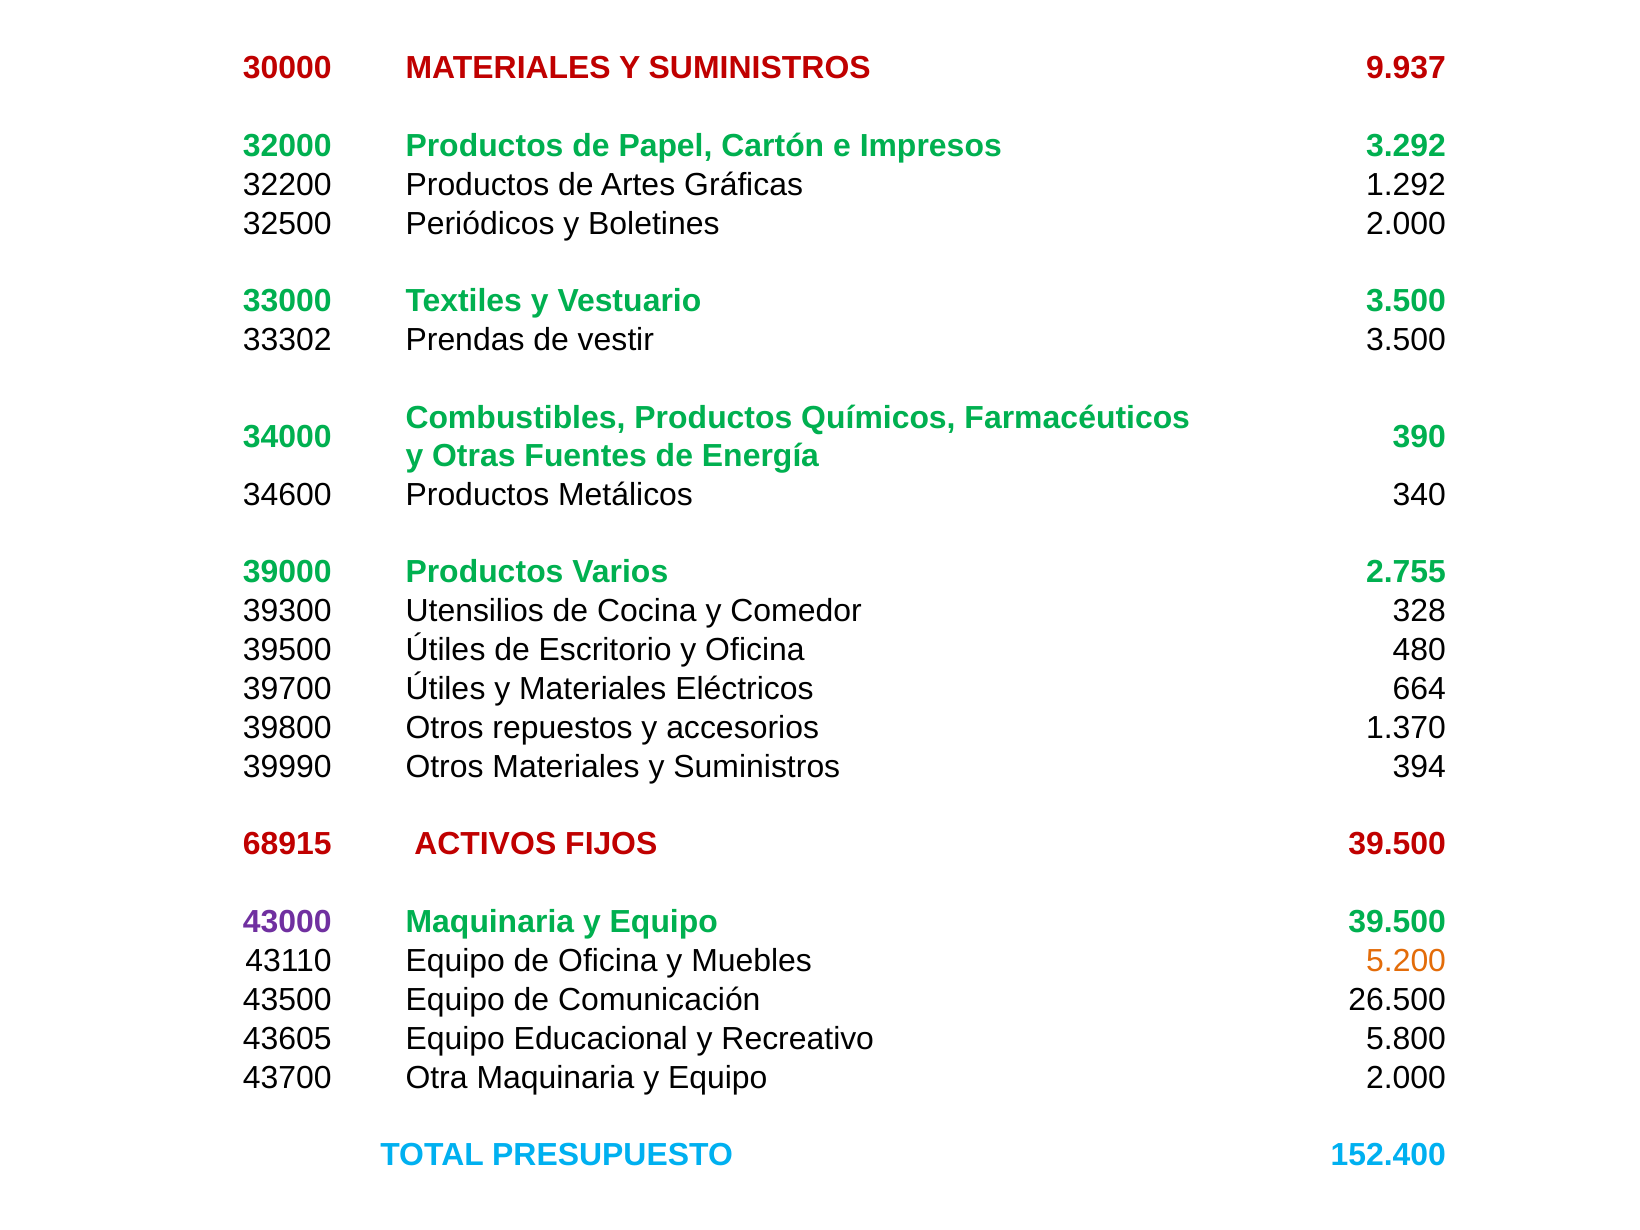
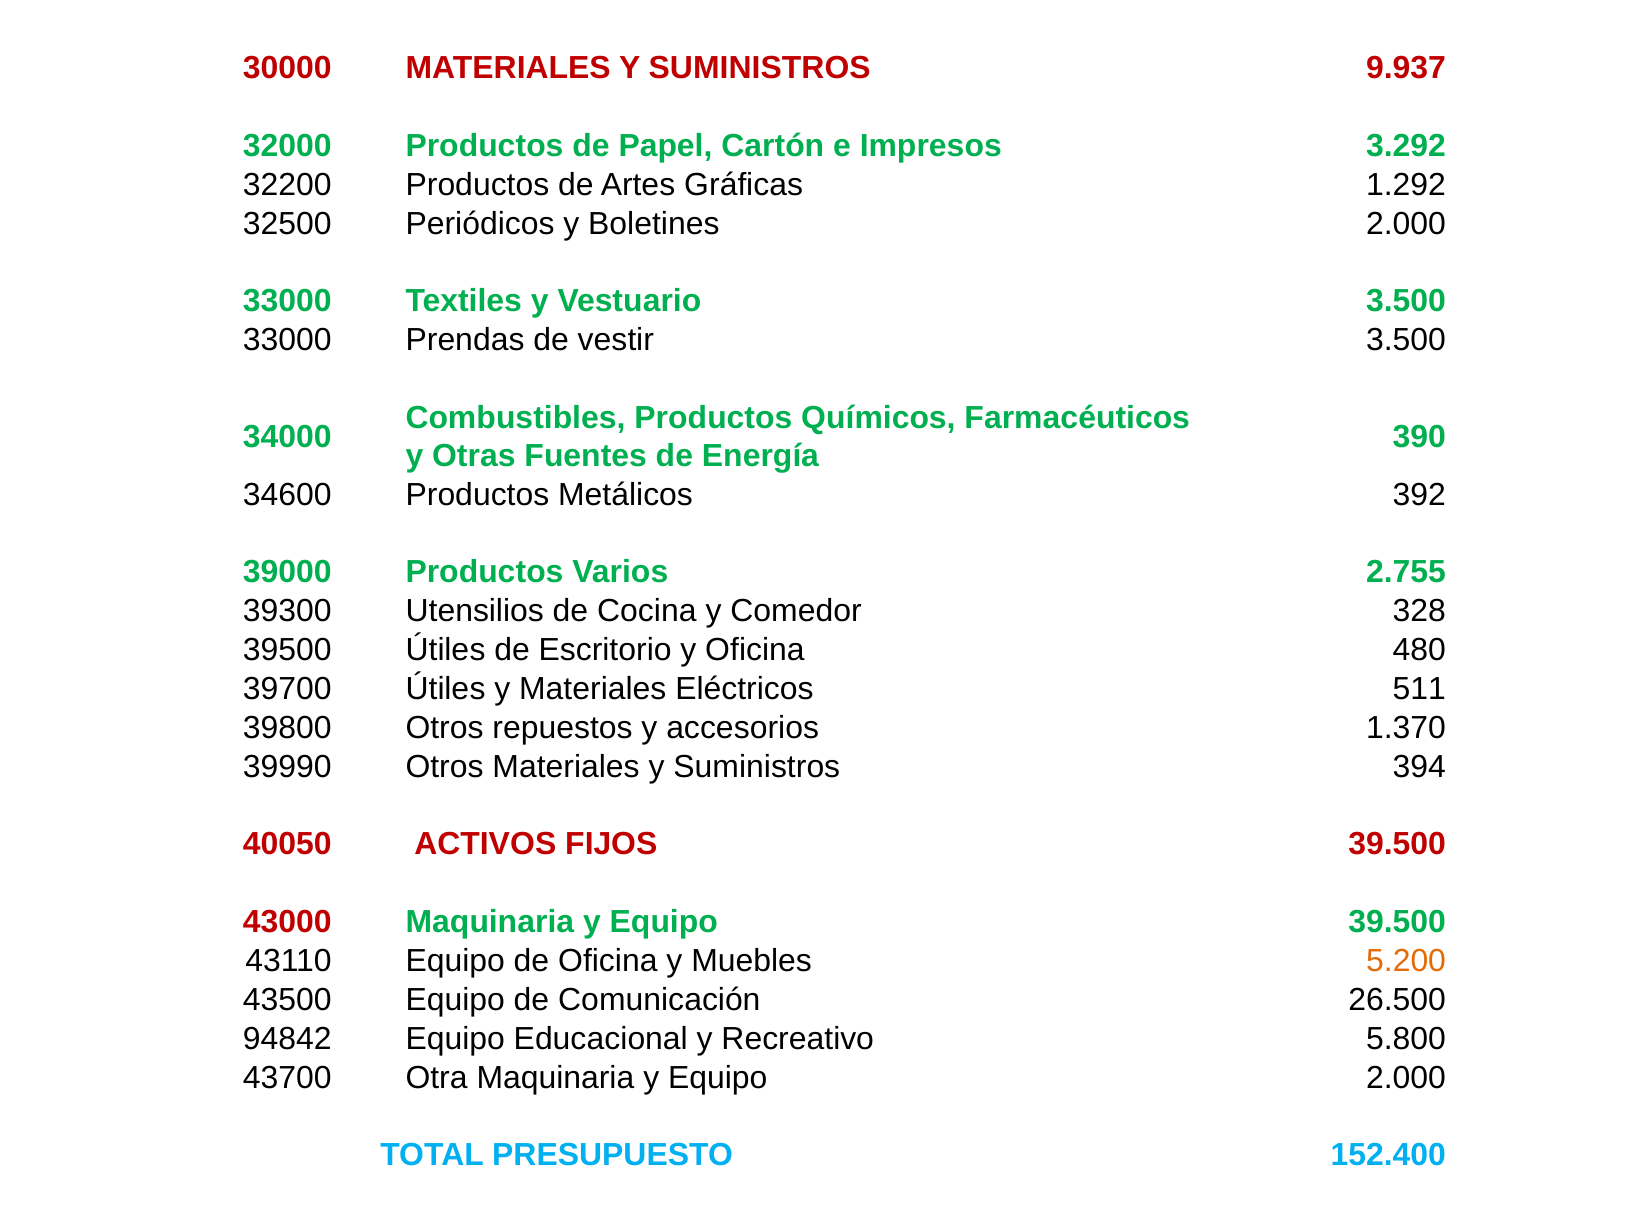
33302: 33302 -> 33000 (287, 340)
340: 340 -> 392 (1419, 495)
664: 664 -> 511 (1419, 689)
68915: 68915 -> 40050 (287, 844)
43000 colour: purple -> red (287, 922)
43605: 43605 -> 94842 (287, 1039)
